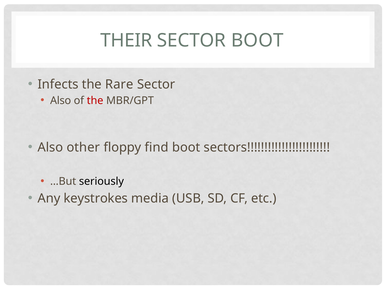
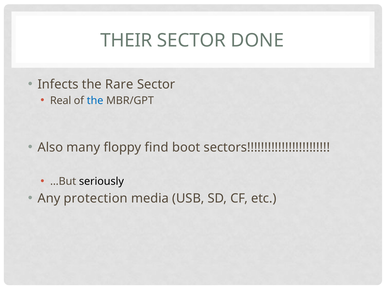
SECTOR BOOT: BOOT -> DONE (257, 40)
Also: Also -> Real (61, 101)
the colour: red -> blue (95, 101)
other: other -> many (83, 148)
keystrokes: keystrokes -> protection (96, 199)
